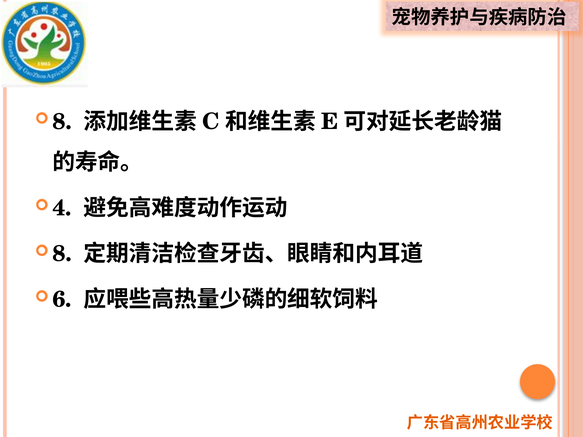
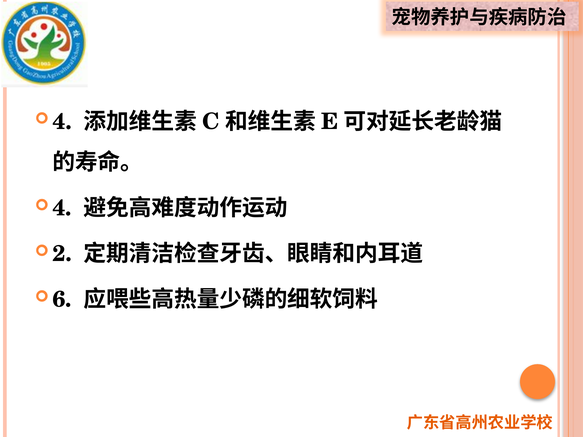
8: 8 -> 4 (62, 122)
8: 8 -> 2 (62, 254)
